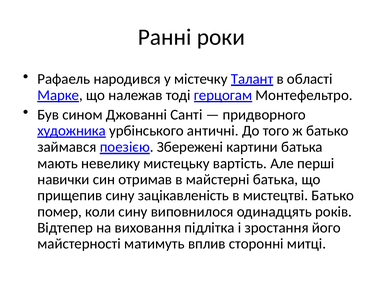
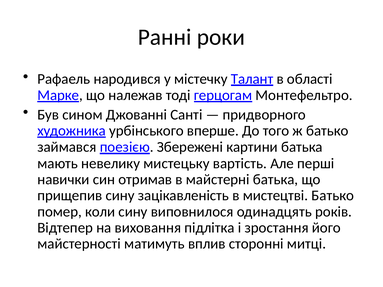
античні: античні -> вперше (213, 131)
